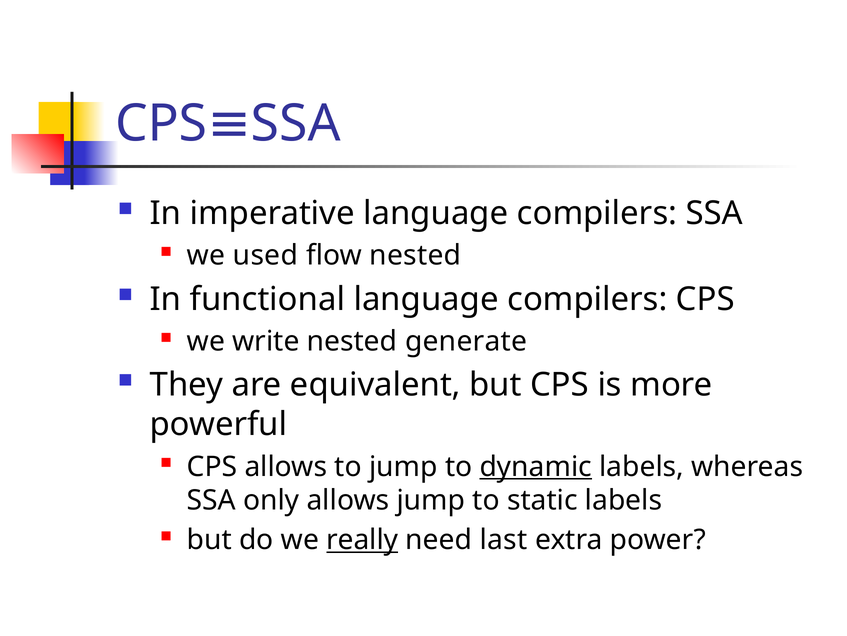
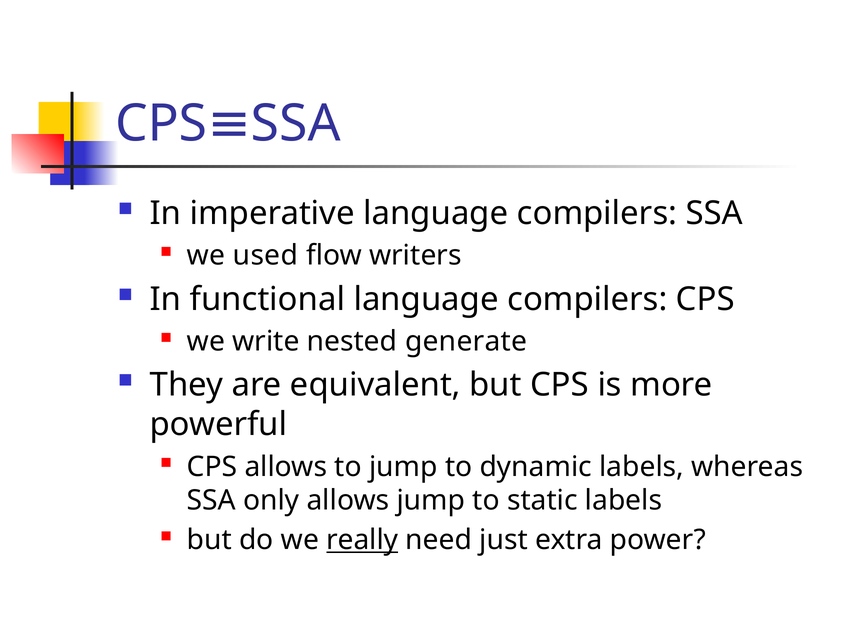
flow nested: nested -> writers (415, 255)
dynamic underline: present -> none (536, 466)
last: last -> just (504, 540)
